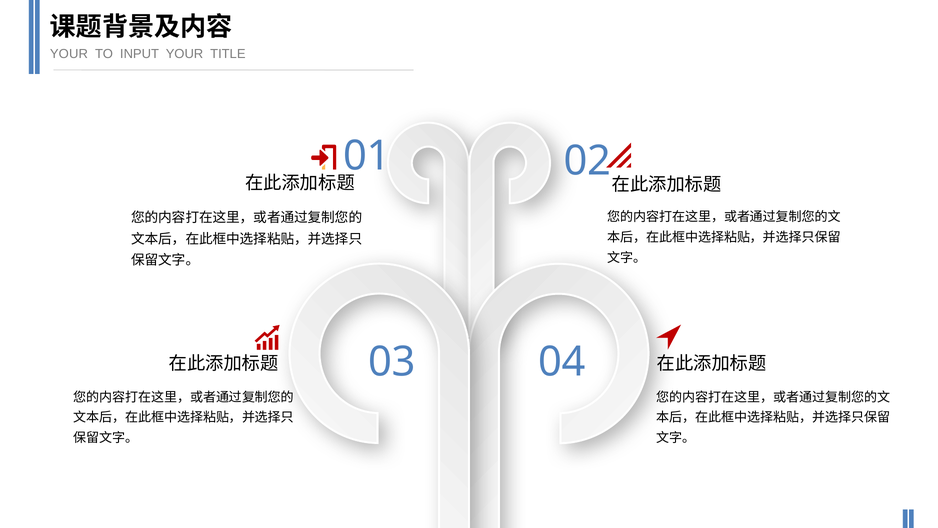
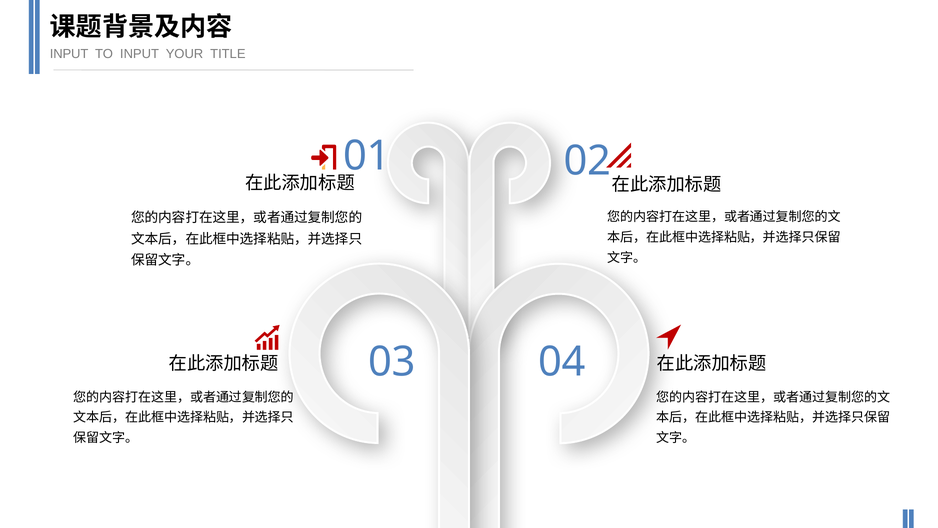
YOUR: YOUR -> INPUT (69, 54)
